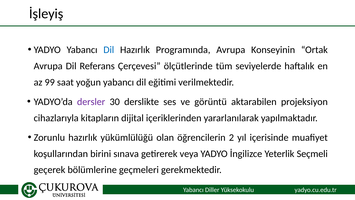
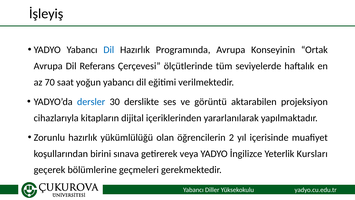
99: 99 -> 70 (50, 82)
dersler colour: purple -> blue (91, 102)
Seçmeli: Seçmeli -> Kursları (312, 153)
